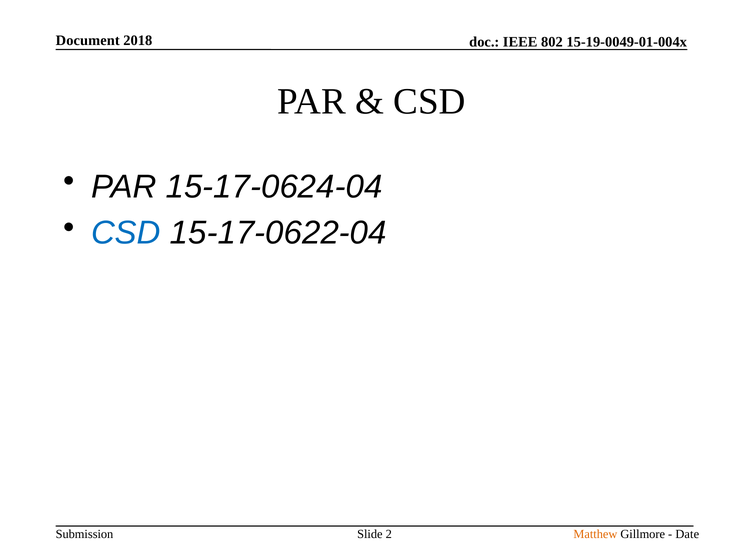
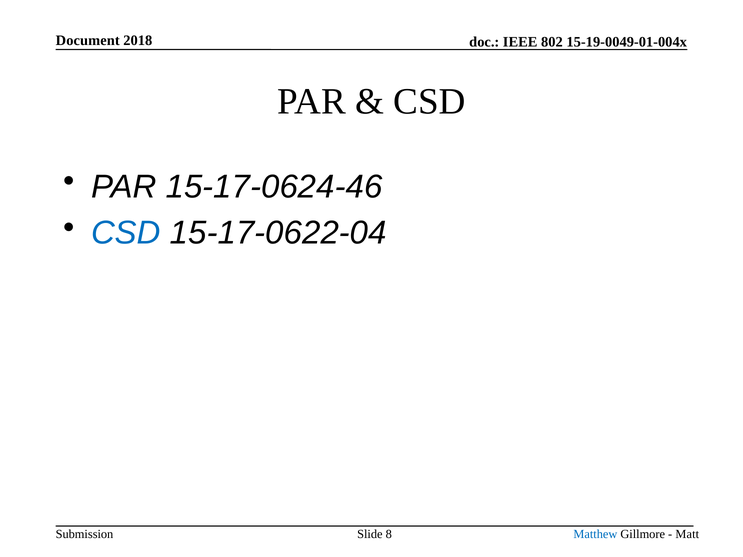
15-17-0624-04: 15-17-0624-04 -> 15-17-0624-46 (274, 187)
2: 2 -> 8 (389, 534)
Matthew colour: orange -> blue (595, 534)
Date: Date -> Matt (687, 534)
